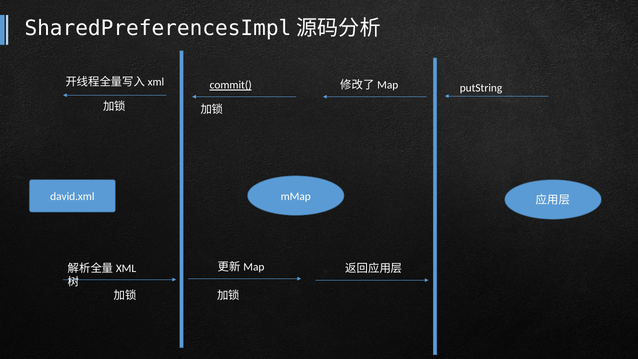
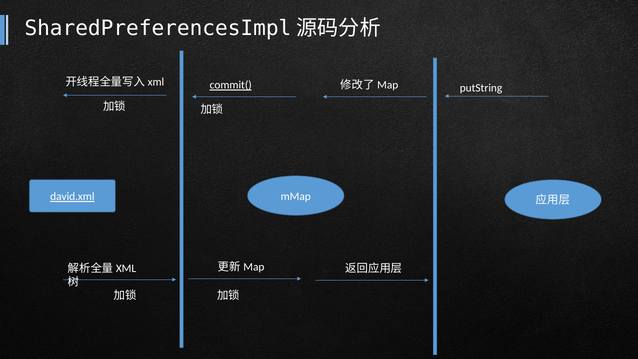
david.xml underline: none -> present (72, 197)
